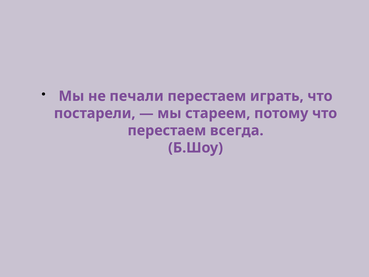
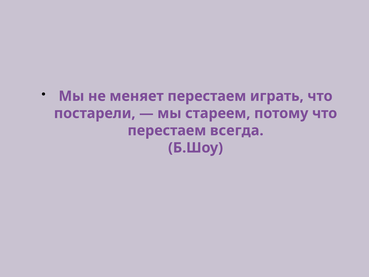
печали: печали -> меняет (137, 96)
